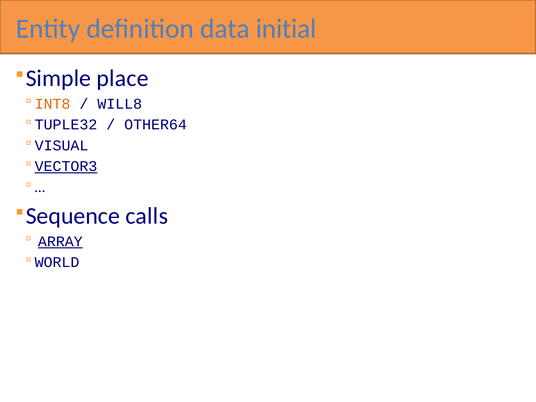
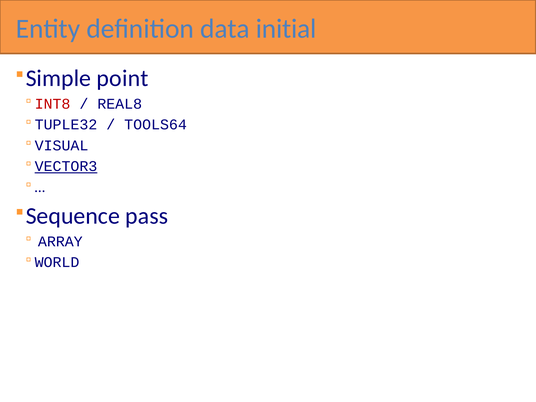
place: place -> point (123, 78)
INT8 colour: orange -> red (53, 104)
WILL8: WILL8 -> REAL8 (120, 104)
OTHER64: OTHER64 -> TOOLS64 (156, 125)
calls: calls -> pass (147, 216)
ARRAY underline: present -> none (60, 241)
